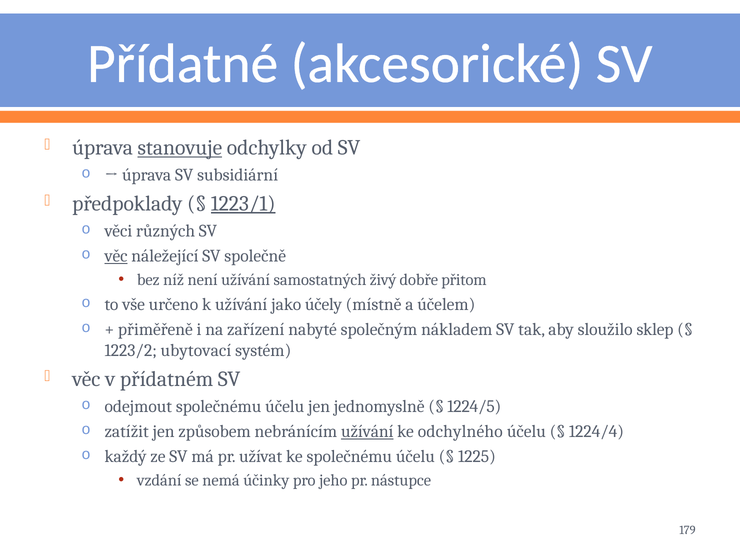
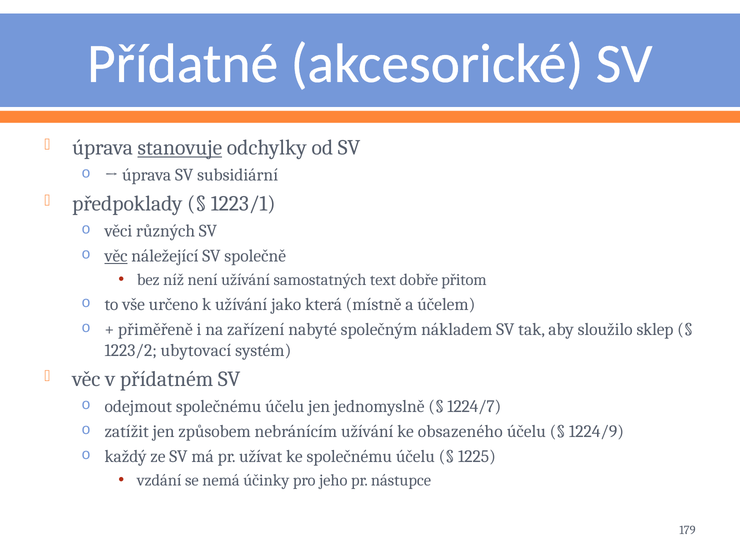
1223/1 underline: present -> none (243, 204)
živý: živý -> text (383, 280)
účely: účely -> která (324, 304)
1224/5: 1224/5 -> 1224/7 (474, 406)
užívání underline: present -> none (367, 431)
odchylného: odchylného -> obsazeného (460, 431)
1224/4: 1224/4 -> 1224/9 (596, 431)
